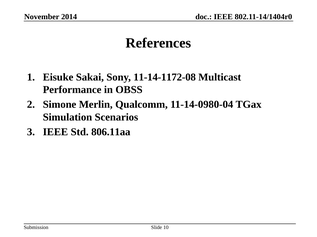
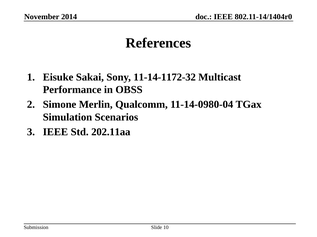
11-14-1172-08: 11-14-1172-08 -> 11-14-1172-32 (165, 77)
806.11aa: 806.11aa -> 202.11aa (111, 132)
